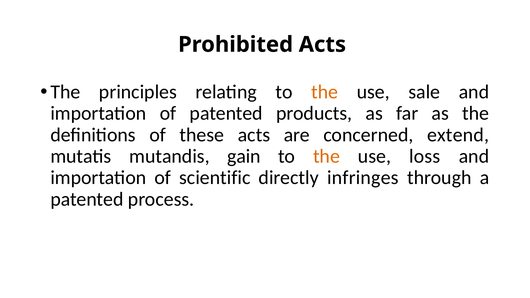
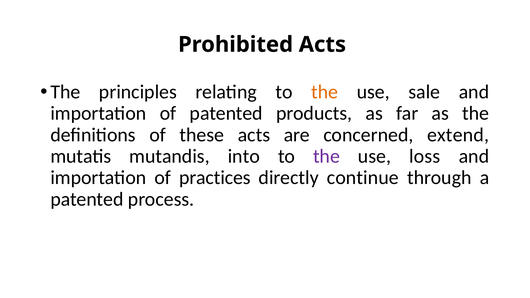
gain: gain -> into (244, 156)
the colour: orange -> purple (326, 156)
scientific: scientific -> practices (215, 178)
infringes: infringes -> continue (363, 178)
